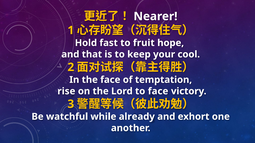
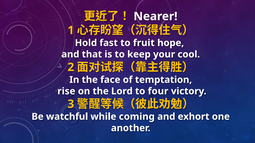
to face: face -> four (158, 91)
already: already -> coming (137, 117)
